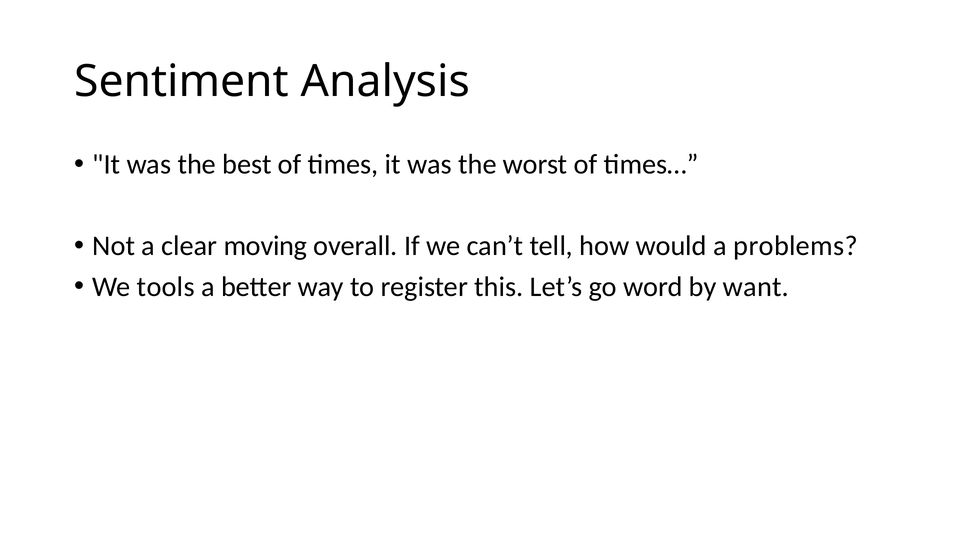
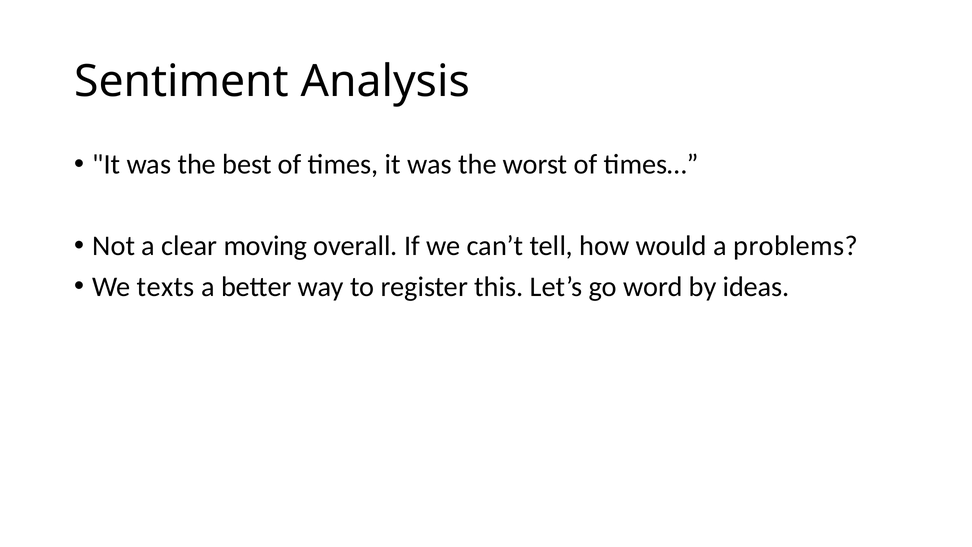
tools: tools -> texts (166, 287)
want: want -> ideas (756, 287)
